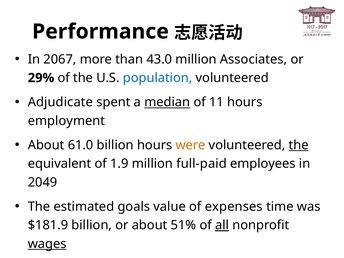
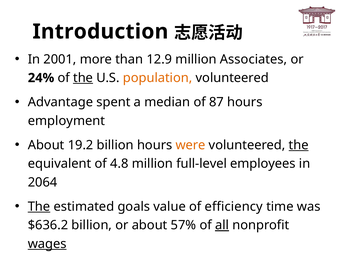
Performance: Performance -> Introduction (100, 32)
2067: 2067 -> 2001 (60, 59)
43.0: 43.0 -> 12.9 (159, 59)
29%: 29% -> 24% (41, 78)
the underline: none -> present (83, 78)
population colour: blue -> orange (158, 78)
Adjudicate: Adjudicate -> Advantage (60, 102)
median underline: present -> none (167, 102)
11: 11 -> 87 (216, 102)
61.0: 61.0 -> 19.2 (81, 145)
1.9: 1.9 -> 4.8 (119, 164)
full-paid: full-paid -> full-level (202, 164)
2049: 2049 -> 2064 (43, 182)
The underline: none -> present (39, 207)
expenses: expenses -> efficiency (234, 207)
$181.9: $181.9 -> $636.2 (48, 225)
51%: 51% -> 57% (183, 225)
